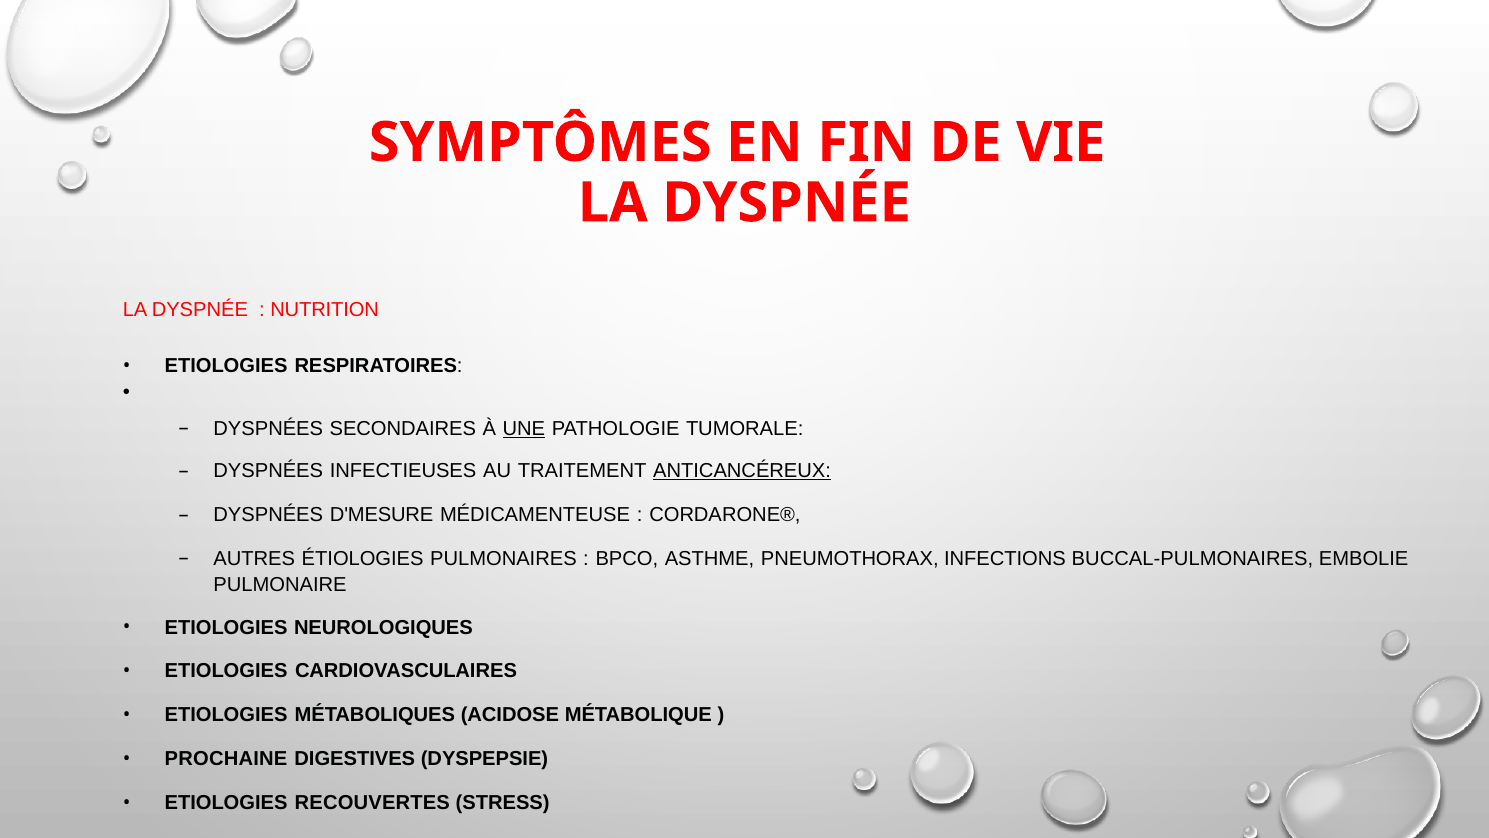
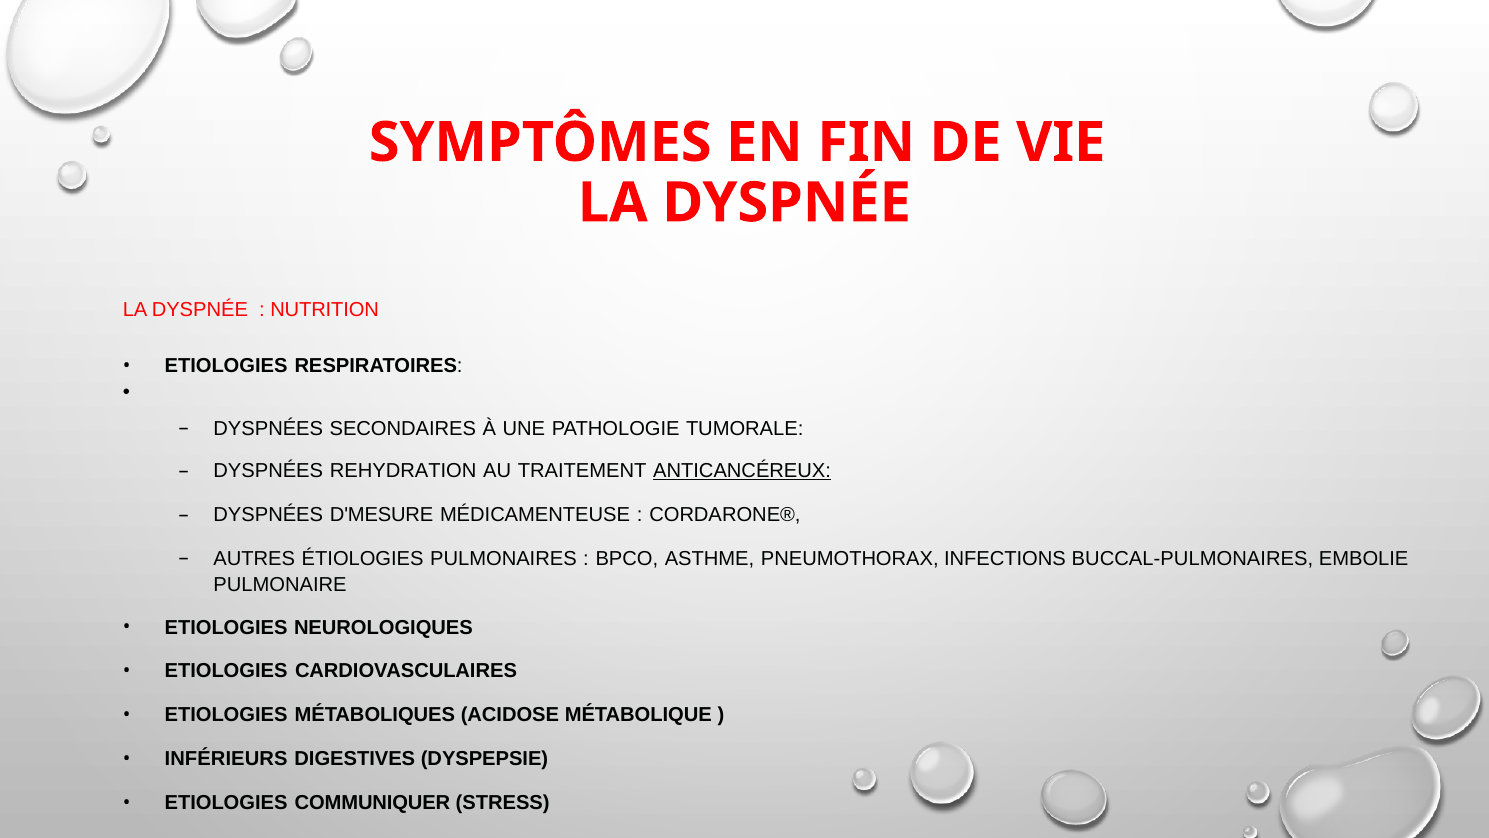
UNE underline: present -> none (524, 428)
INFECTIEUSES: INFECTIEUSES -> REHYDRATION (403, 471)
PROCHAINE: PROCHAINE -> INFÉRIEURS (226, 758)
RECOUVERTES: RECOUVERTES -> COMMUNIQUER (372, 802)
